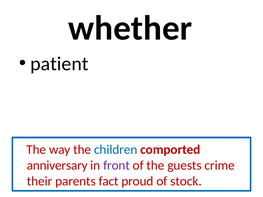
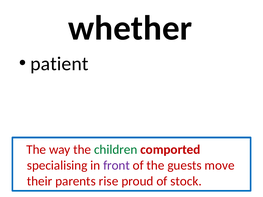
children colour: blue -> green (116, 150)
anniversary: anniversary -> specialising (57, 166)
crime: crime -> move (220, 166)
fact: fact -> rise (109, 181)
